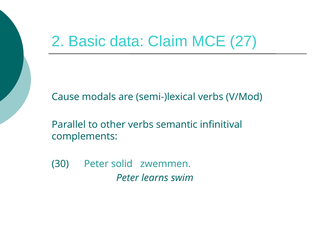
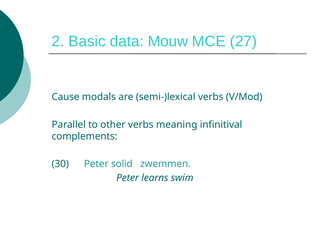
Claim: Claim -> Mouw (168, 41)
semantic: semantic -> meaning (177, 125)
